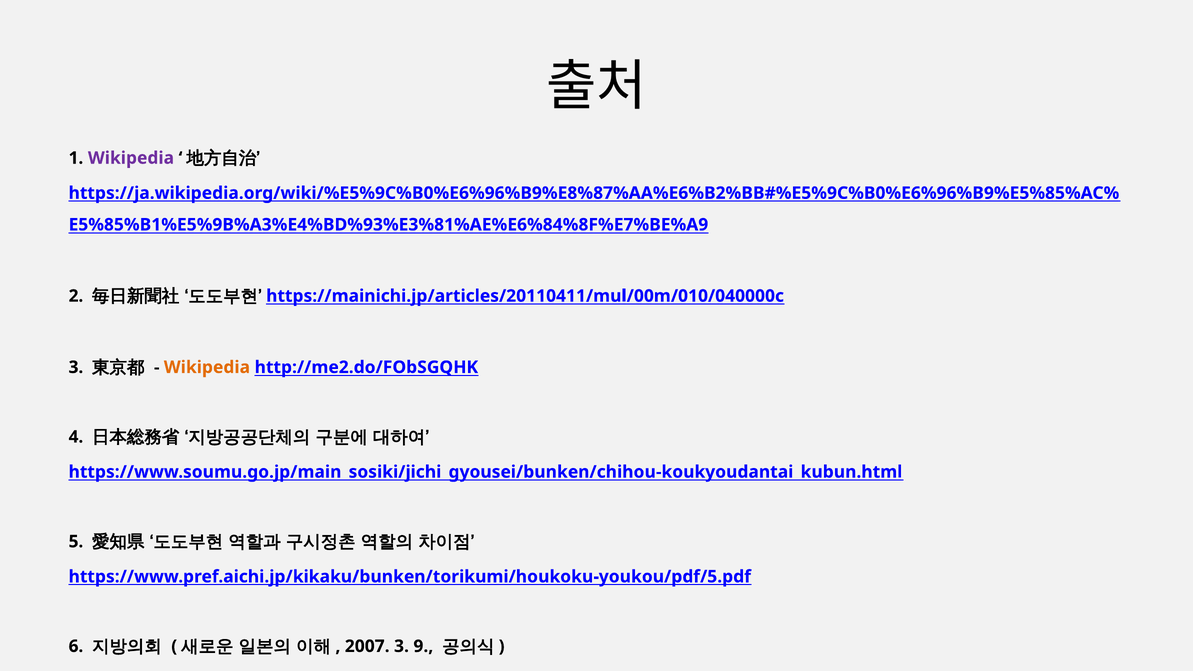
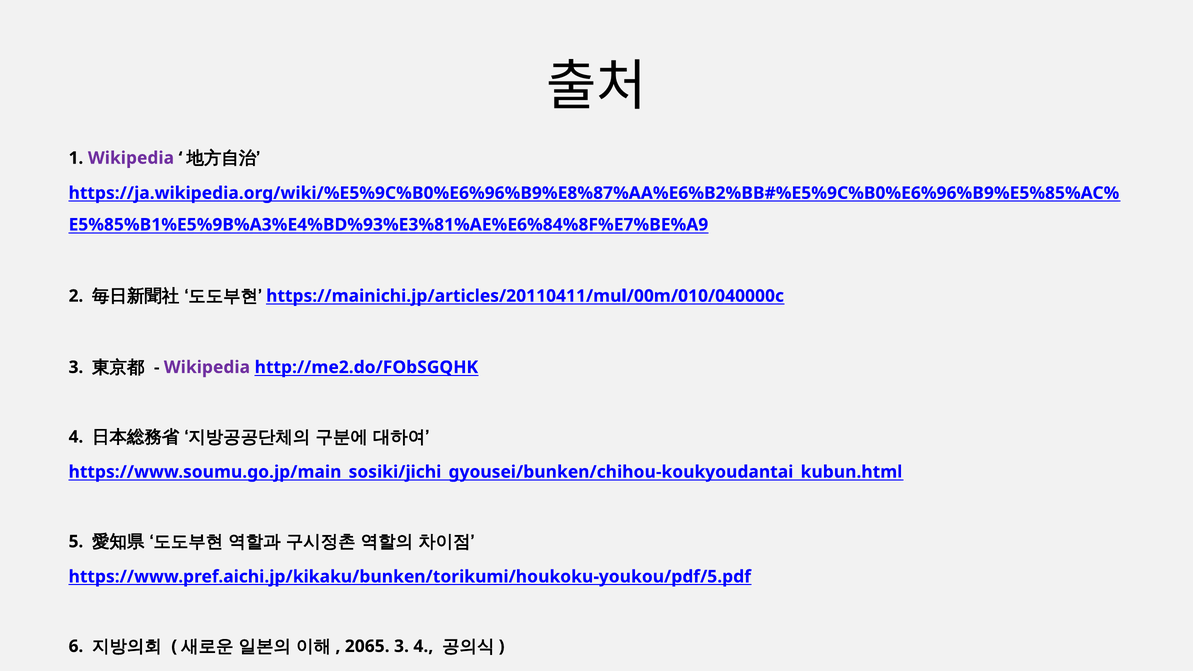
Wikipedia colour: orange -> purple (207, 367)
2007: 2007 -> 2065 (367, 646)
3 9: 9 -> 4 (423, 646)
